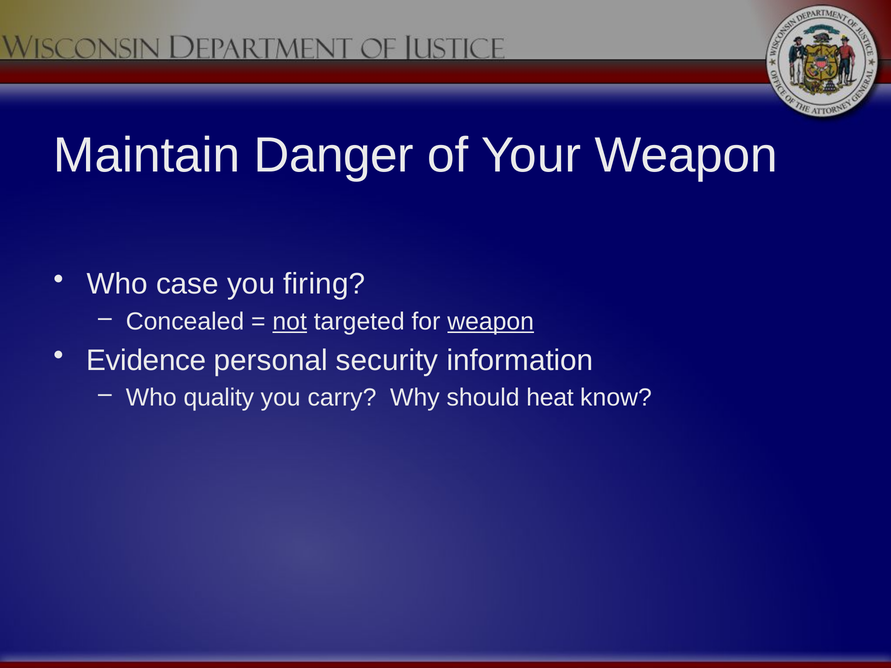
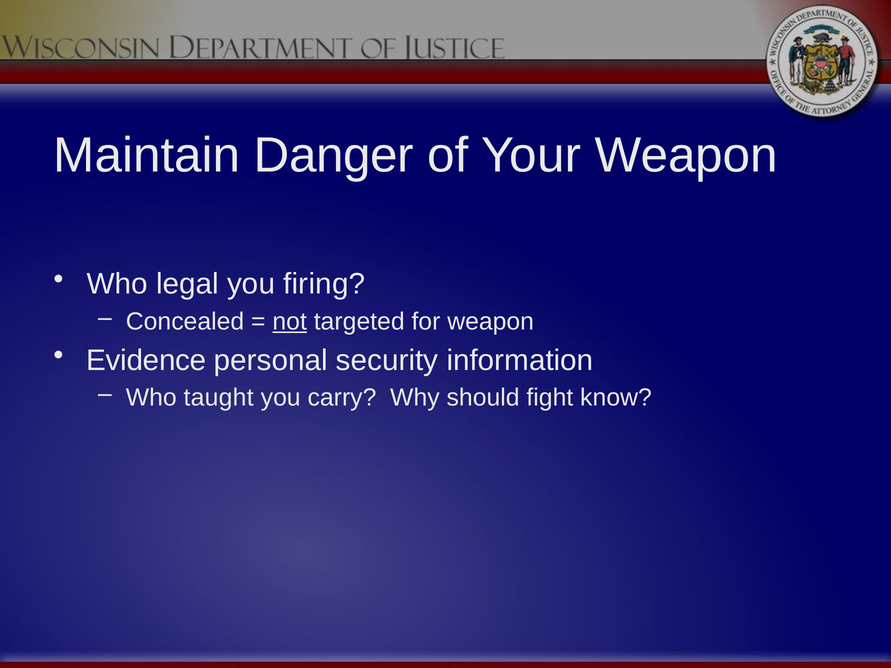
case: case -> legal (187, 284)
weapon underline: present -> none (491, 321)
quality: quality -> taught (219, 398)
heat: heat -> fight (550, 398)
